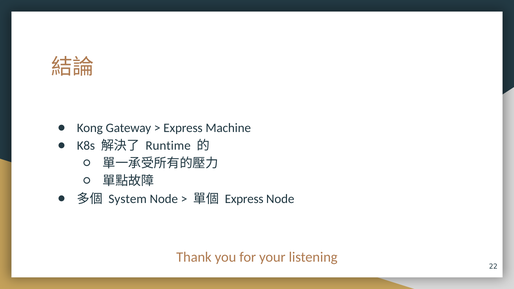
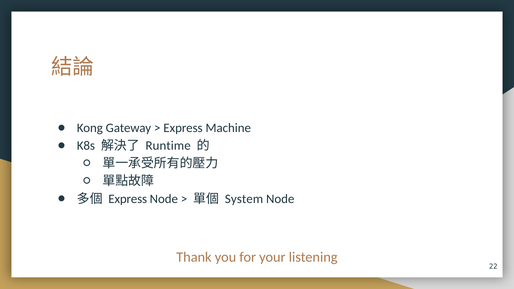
System: System -> Express (128, 199)
Express: Express -> System (244, 199)
